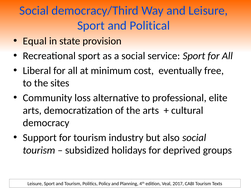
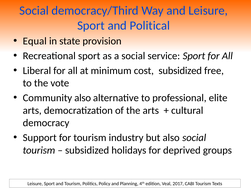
cost eventually: eventually -> subsidized (180, 71)
sites: sites -> vote (60, 83)
Community loss: loss -> also (83, 98)
